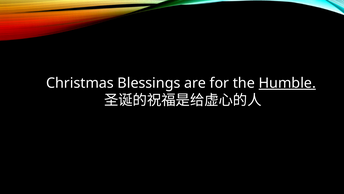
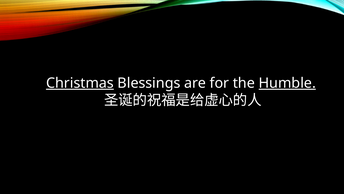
Christmas underline: none -> present (80, 83)
